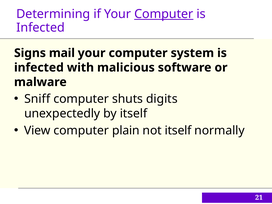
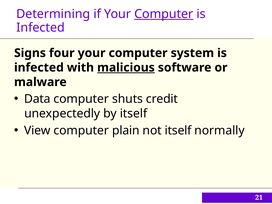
mail: mail -> four (62, 53)
malicious underline: none -> present (126, 68)
Sniff: Sniff -> Data (37, 99)
digits: digits -> credit (162, 99)
